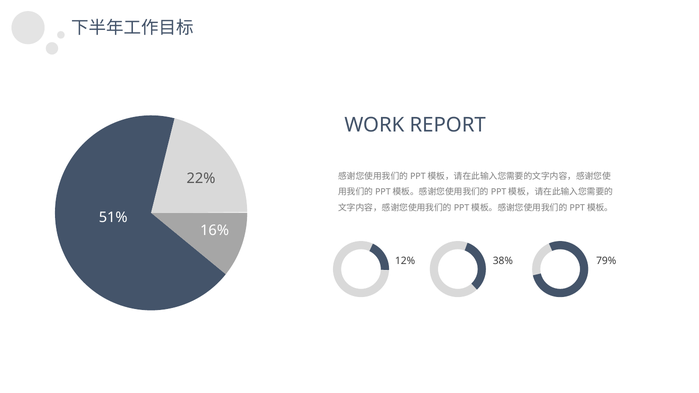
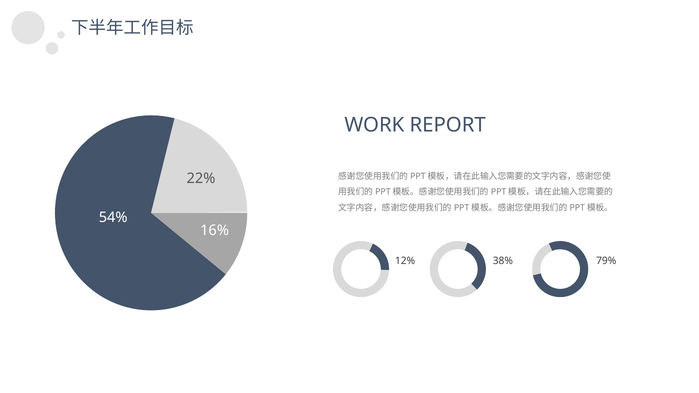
51%: 51% -> 54% (113, 218)
